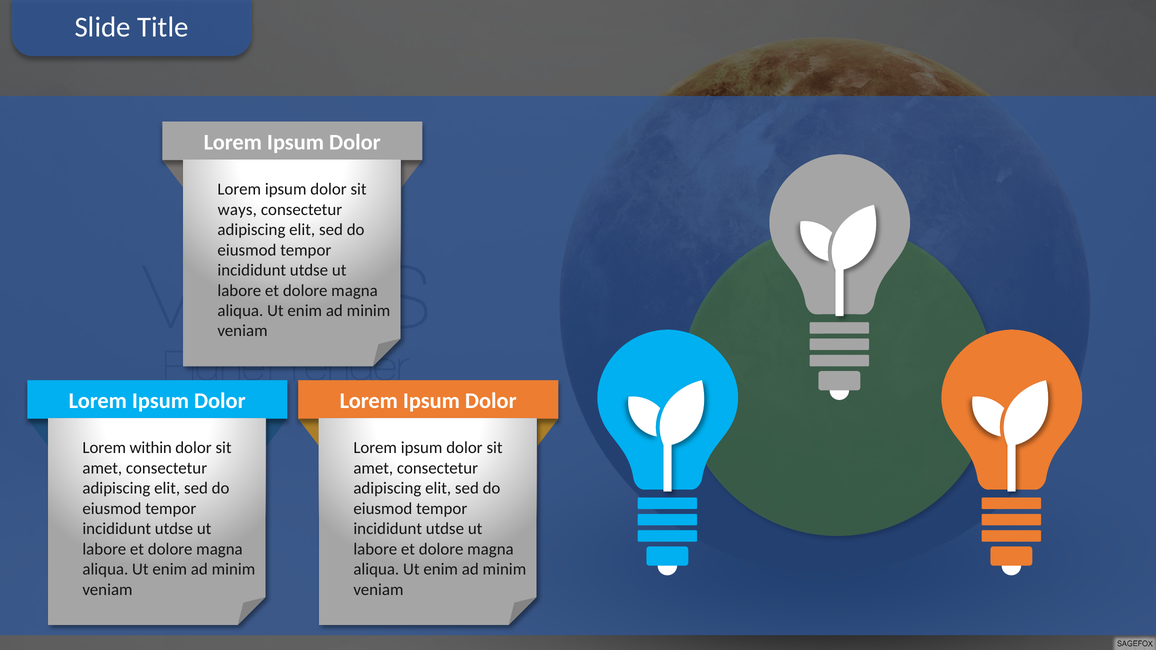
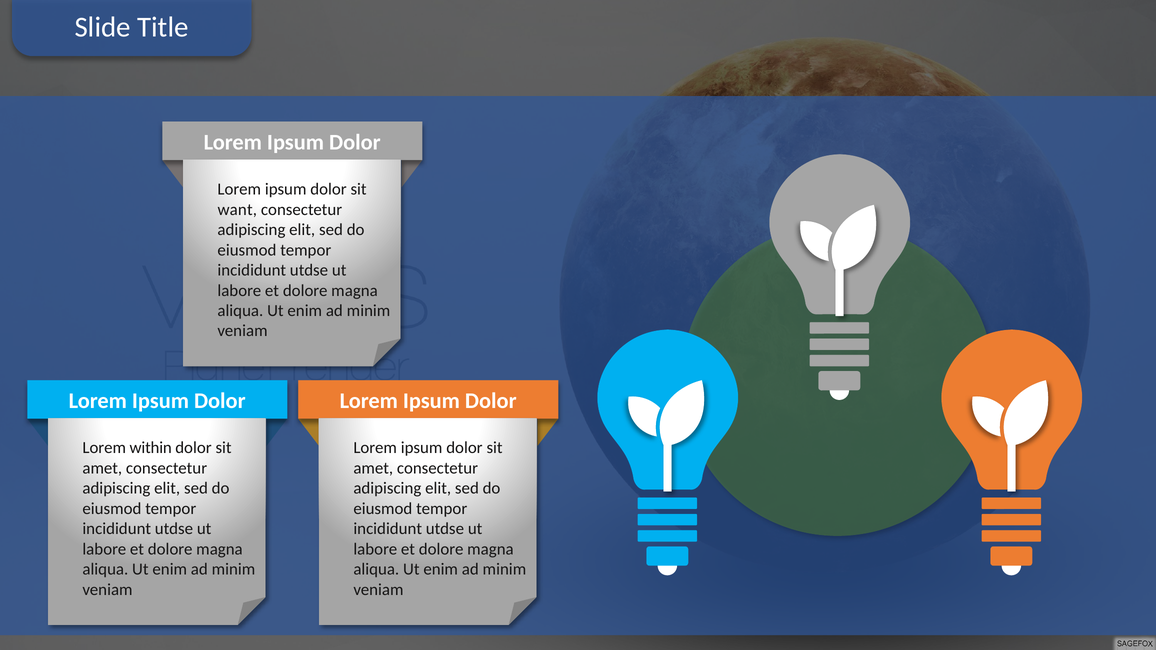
ways: ways -> want (237, 210)
